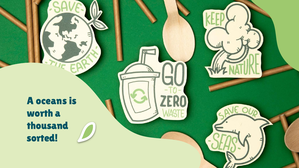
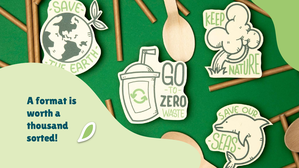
oceans: oceans -> format (51, 101)
